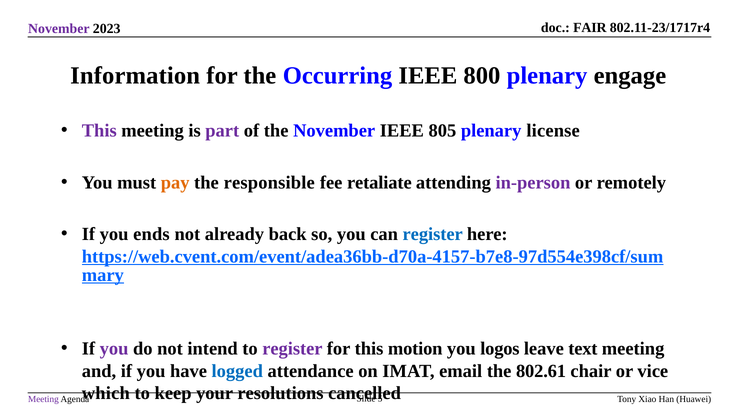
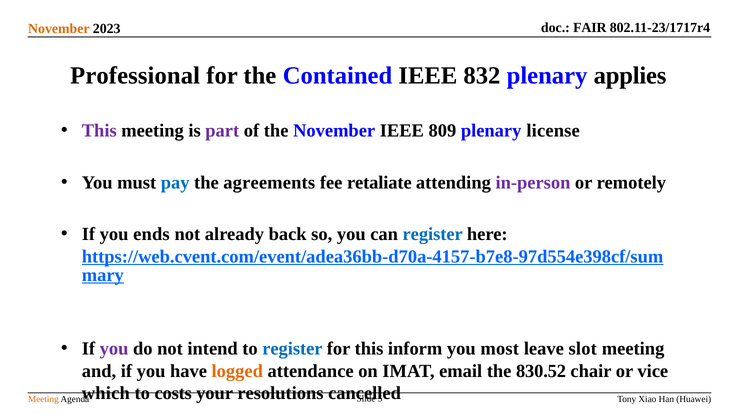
November colour: purple -> orange (59, 29)
Information: Information -> Professional (135, 76)
Occurring: Occurring -> Contained (338, 76)
800: 800 -> 832 (482, 76)
engage: engage -> applies (630, 76)
805: 805 -> 809 (442, 131)
pay colour: orange -> blue (175, 182)
responsible: responsible -> agreements (269, 182)
register colour: purple -> blue (292, 349)
motion: motion -> inform (415, 349)
logos: logos -> most (500, 349)
text: text -> slot (583, 349)
logged colour: blue -> orange (237, 371)
802.61: 802.61 -> 830.52 (541, 371)
keep: keep -> costs (173, 393)
Meeting colour: purple -> orange (43, 399)
